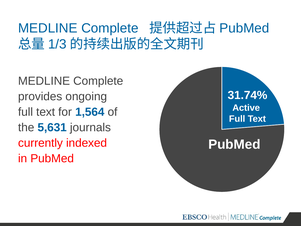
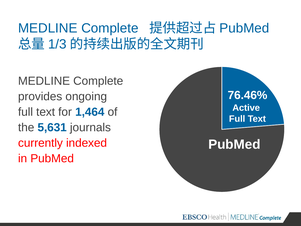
31.74%: 31.74% -> 76.46% (247, 95)
1,564: 1,564 -> 1,464 (90, 112)
